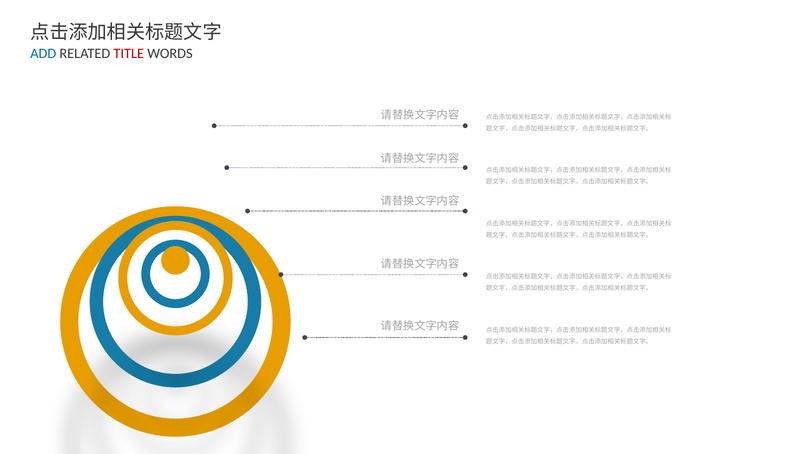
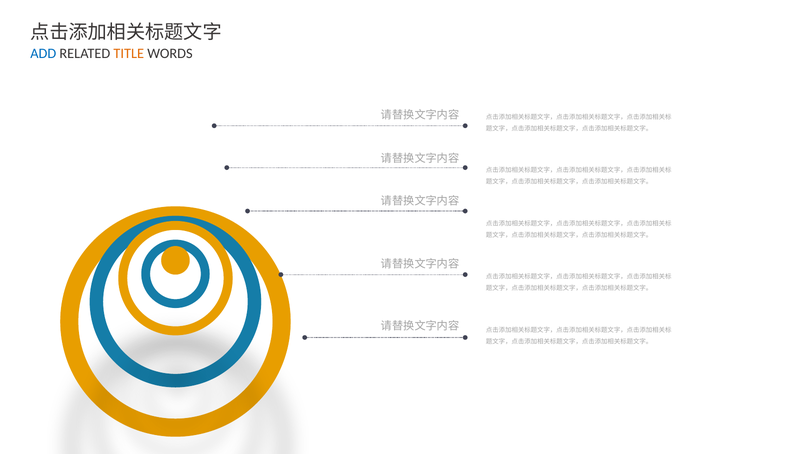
TITLE colour: red -> orange (129, 54)
